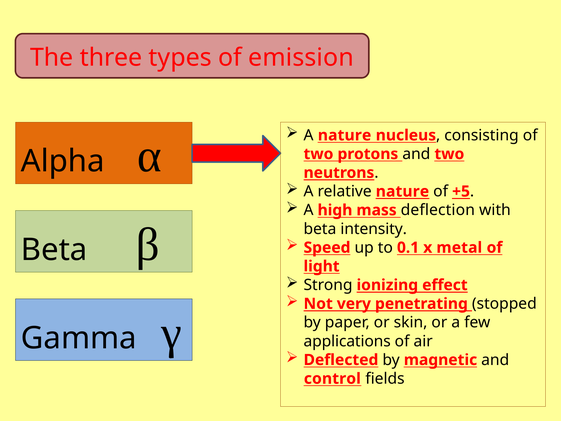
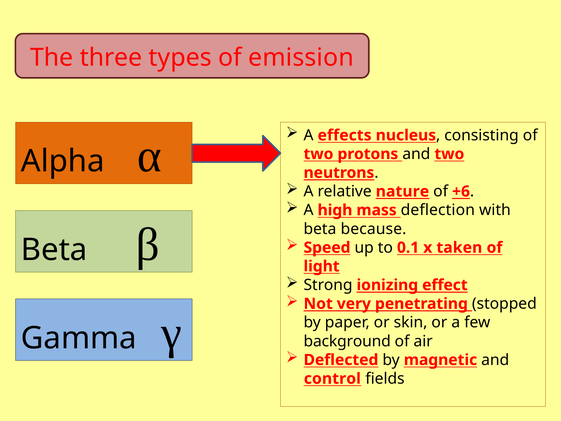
A nature: nature -> effects (345, 135)
+5: +5 -> +6 (461, 191)
intensity: intensity -> because (374, 229)
metal: metal -> taken (459, 247)
applications: applications -> background (347, 341)
